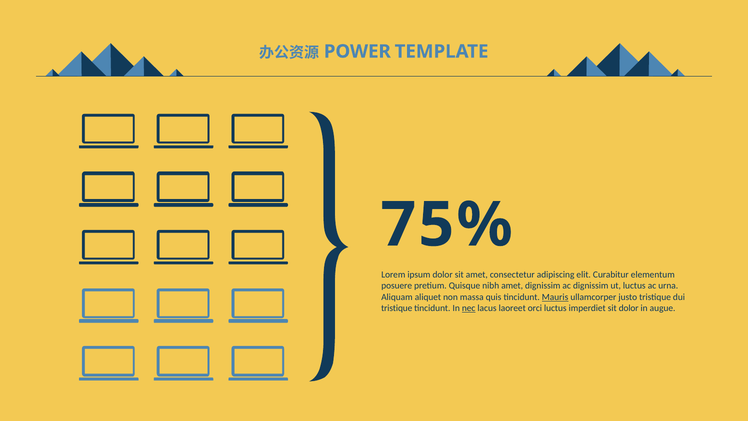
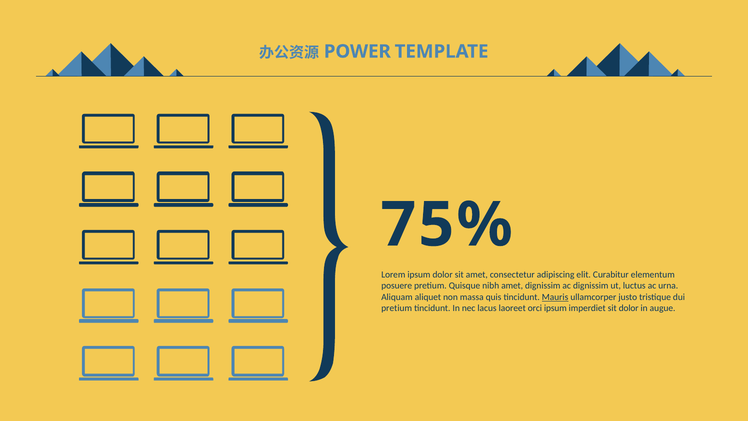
tristique: tristique -> pretium (397, 308)
nec underline: present -> none (469, 308)
orci luctus: luctus -> ipsum (555, 308)
